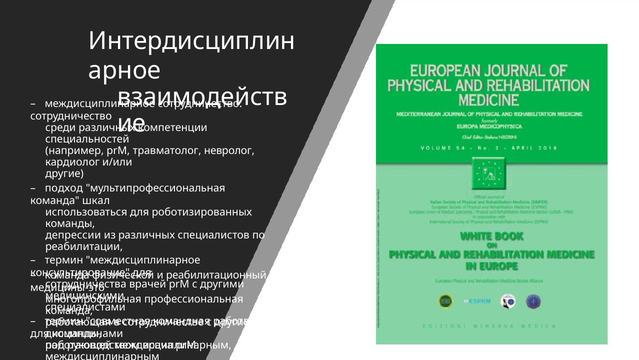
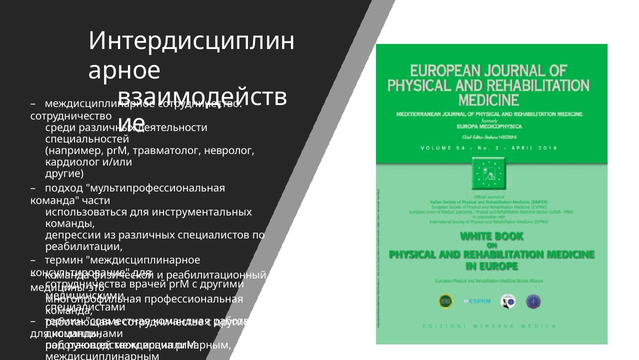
компетенции: компетенции -> деятельности (173, 128)
шкал: шкал -> части (96, 200)
роботизированных: роботизированных -> инструментальных (202, 212)
